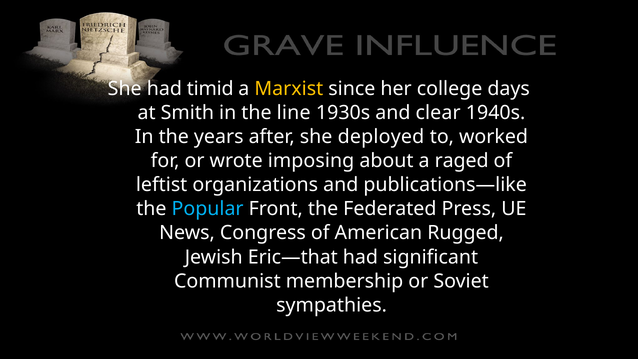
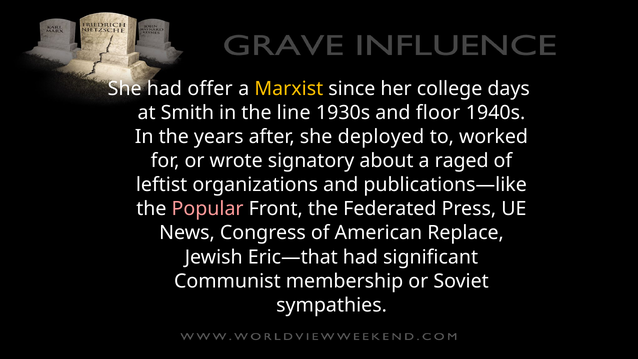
timid: timid -> offer (210, 89)
clear: clear -> floor (438, 113)
imposing: imposing -> signatory (311, 161)
Popular colour: light blue -> pink (208, 209)
Rugged: Rugged -> Replace (466, 233)
